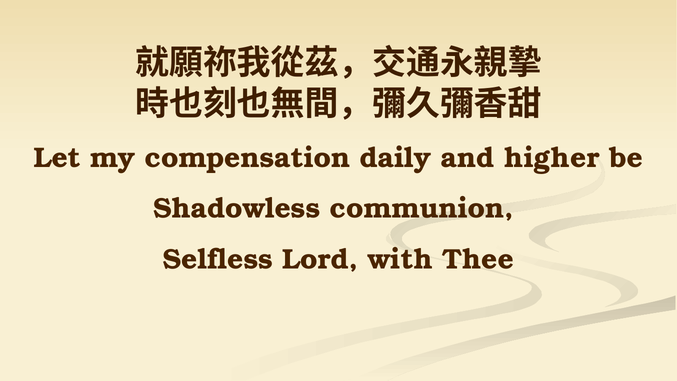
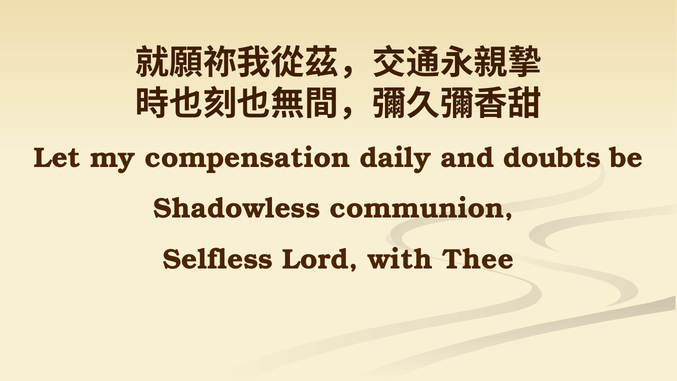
higher: higher -> doubts (552, 158)
